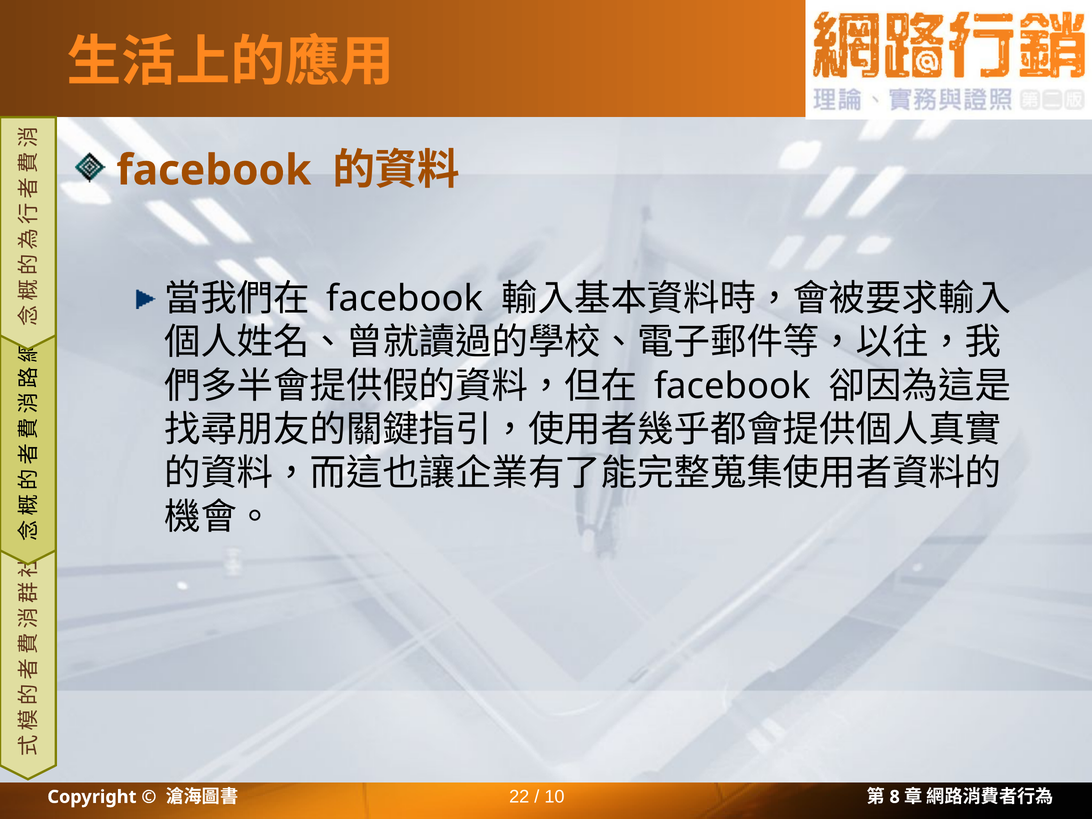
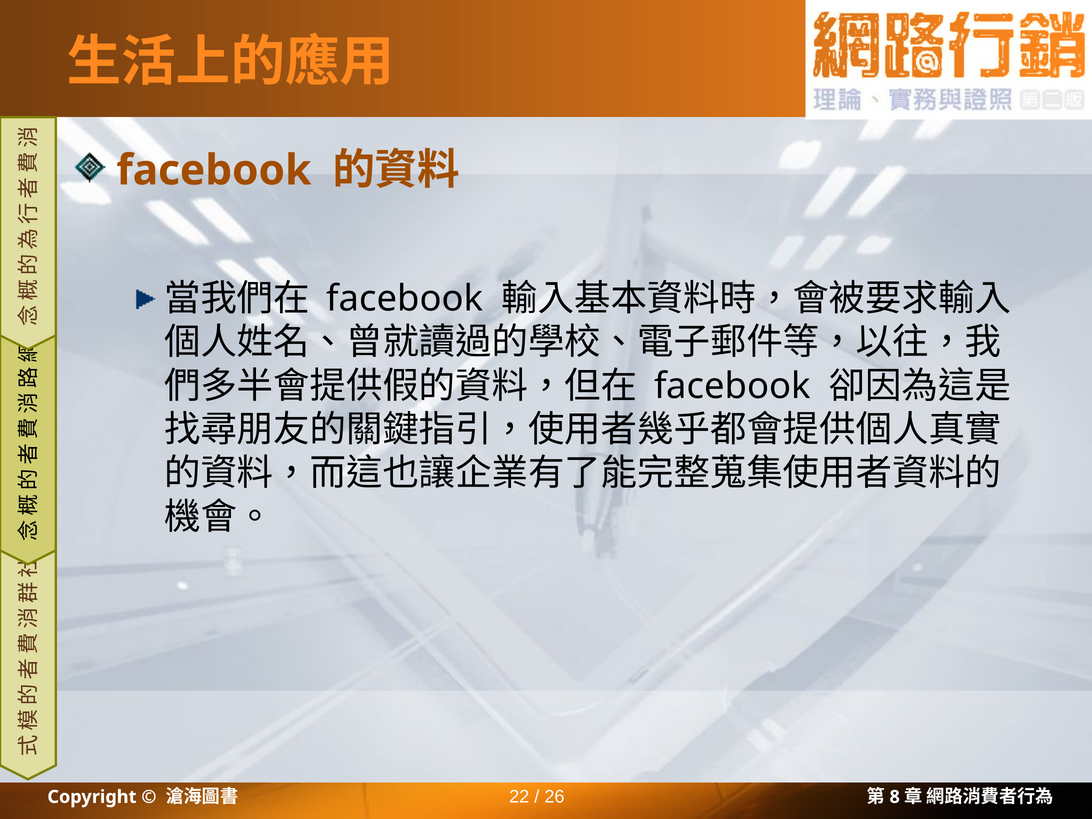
10: 10 -> 26 (554, 797)
